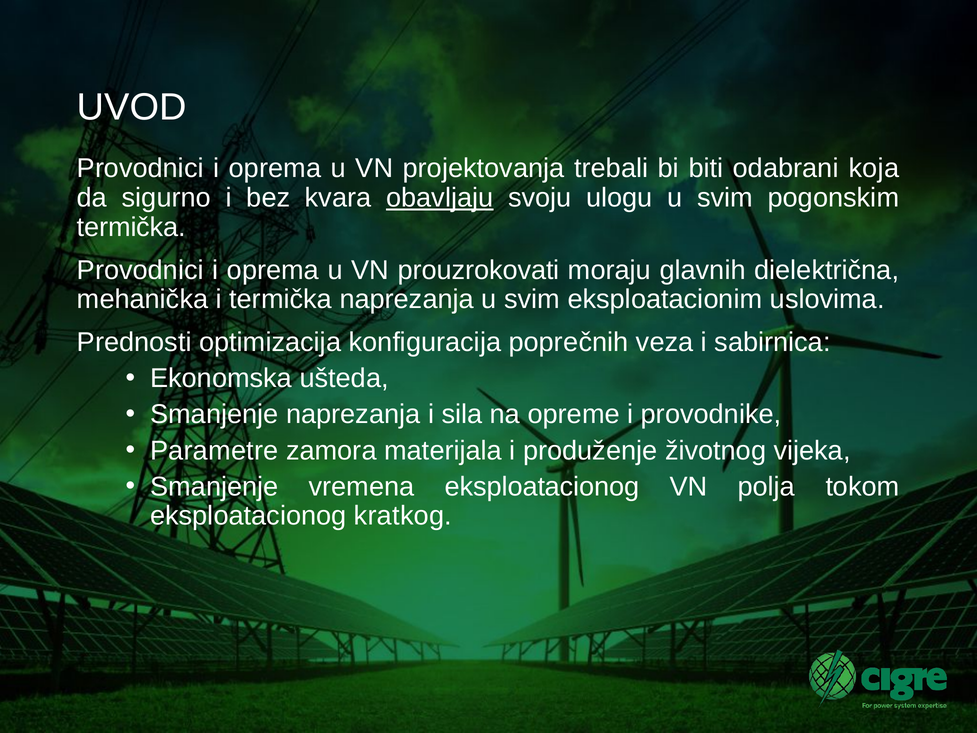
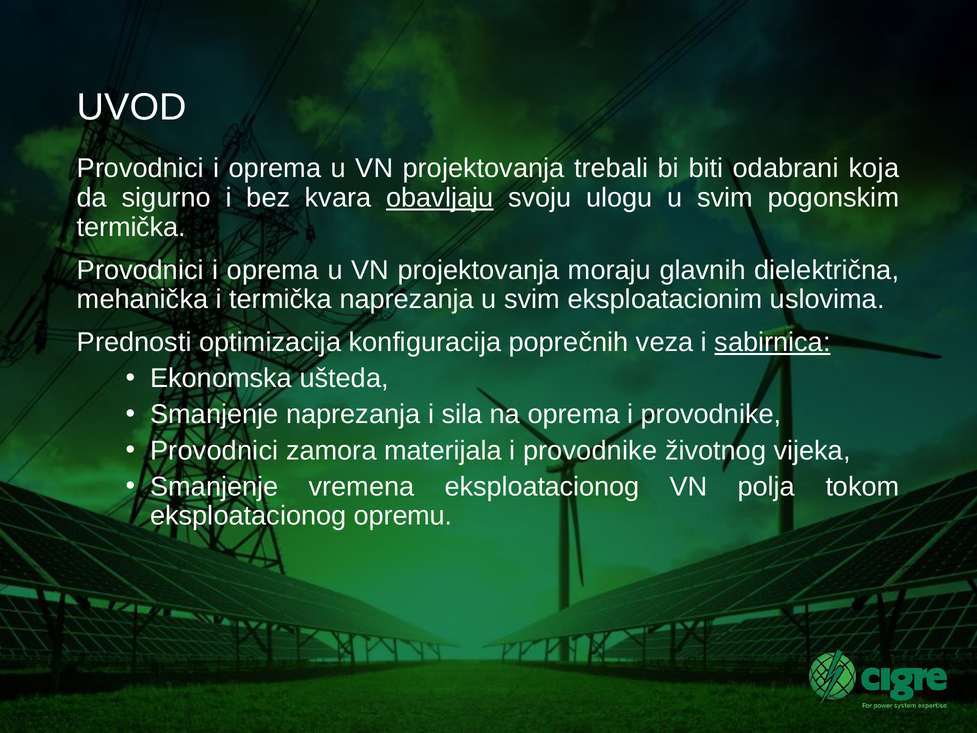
prouzrokovati: prouzrokovati -> projektovanja (479, 270)
sabirnica underline: none -> present (773, 342)
na opreme: opreme -> oprema (574, 414)
Parametre: Parametre -> Provodnici (214, 450)
materijala i produženje: produženje -> provodnike (590, 450)
kratkog: kratkog -> opremu (403, 516)
